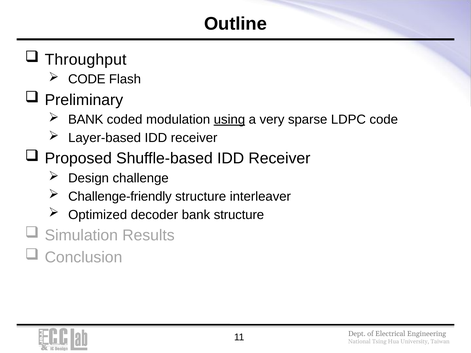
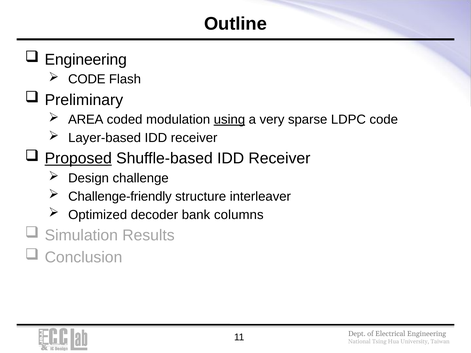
Throughput: Throughput -> Engineering (86, 60)
BANK: BANK -> AREA (86, 120)
Proposed underline: none -> present (78, 159)
bank structure: structure -> columns (239, 215)
